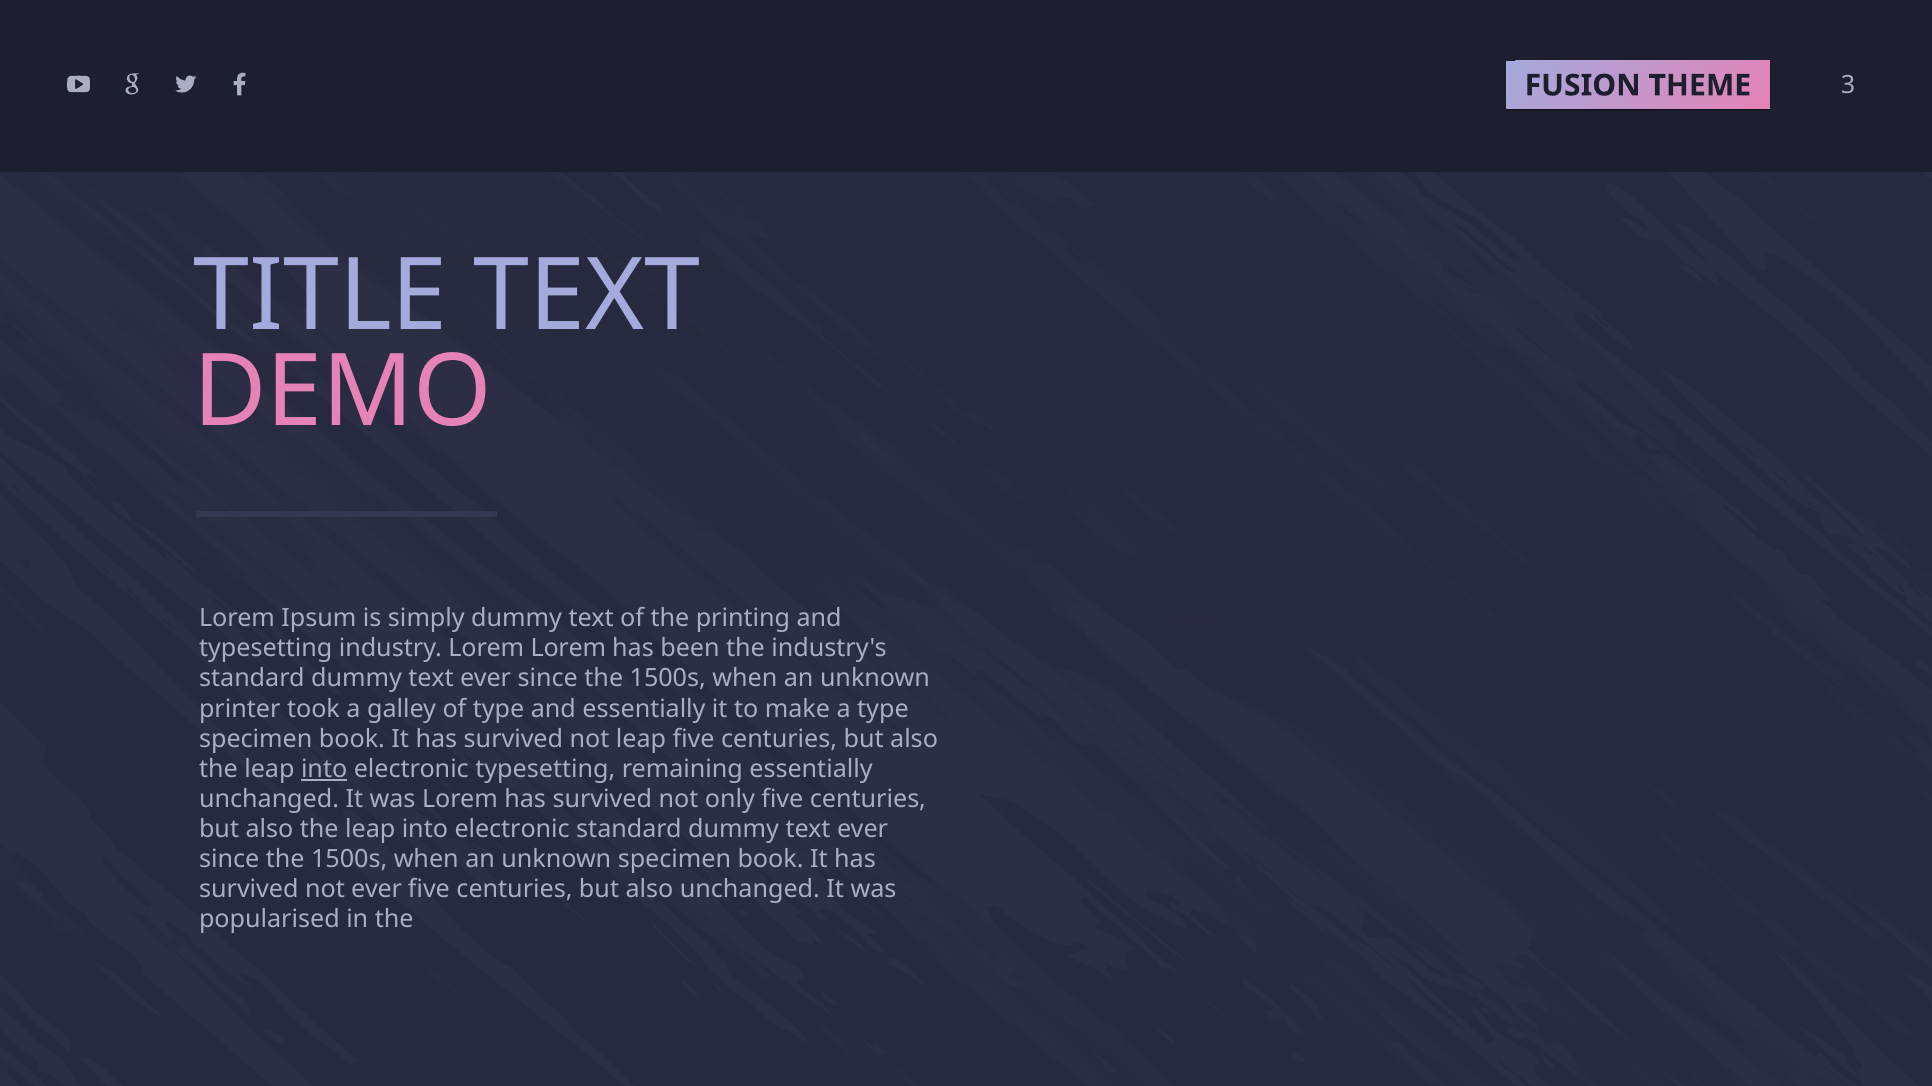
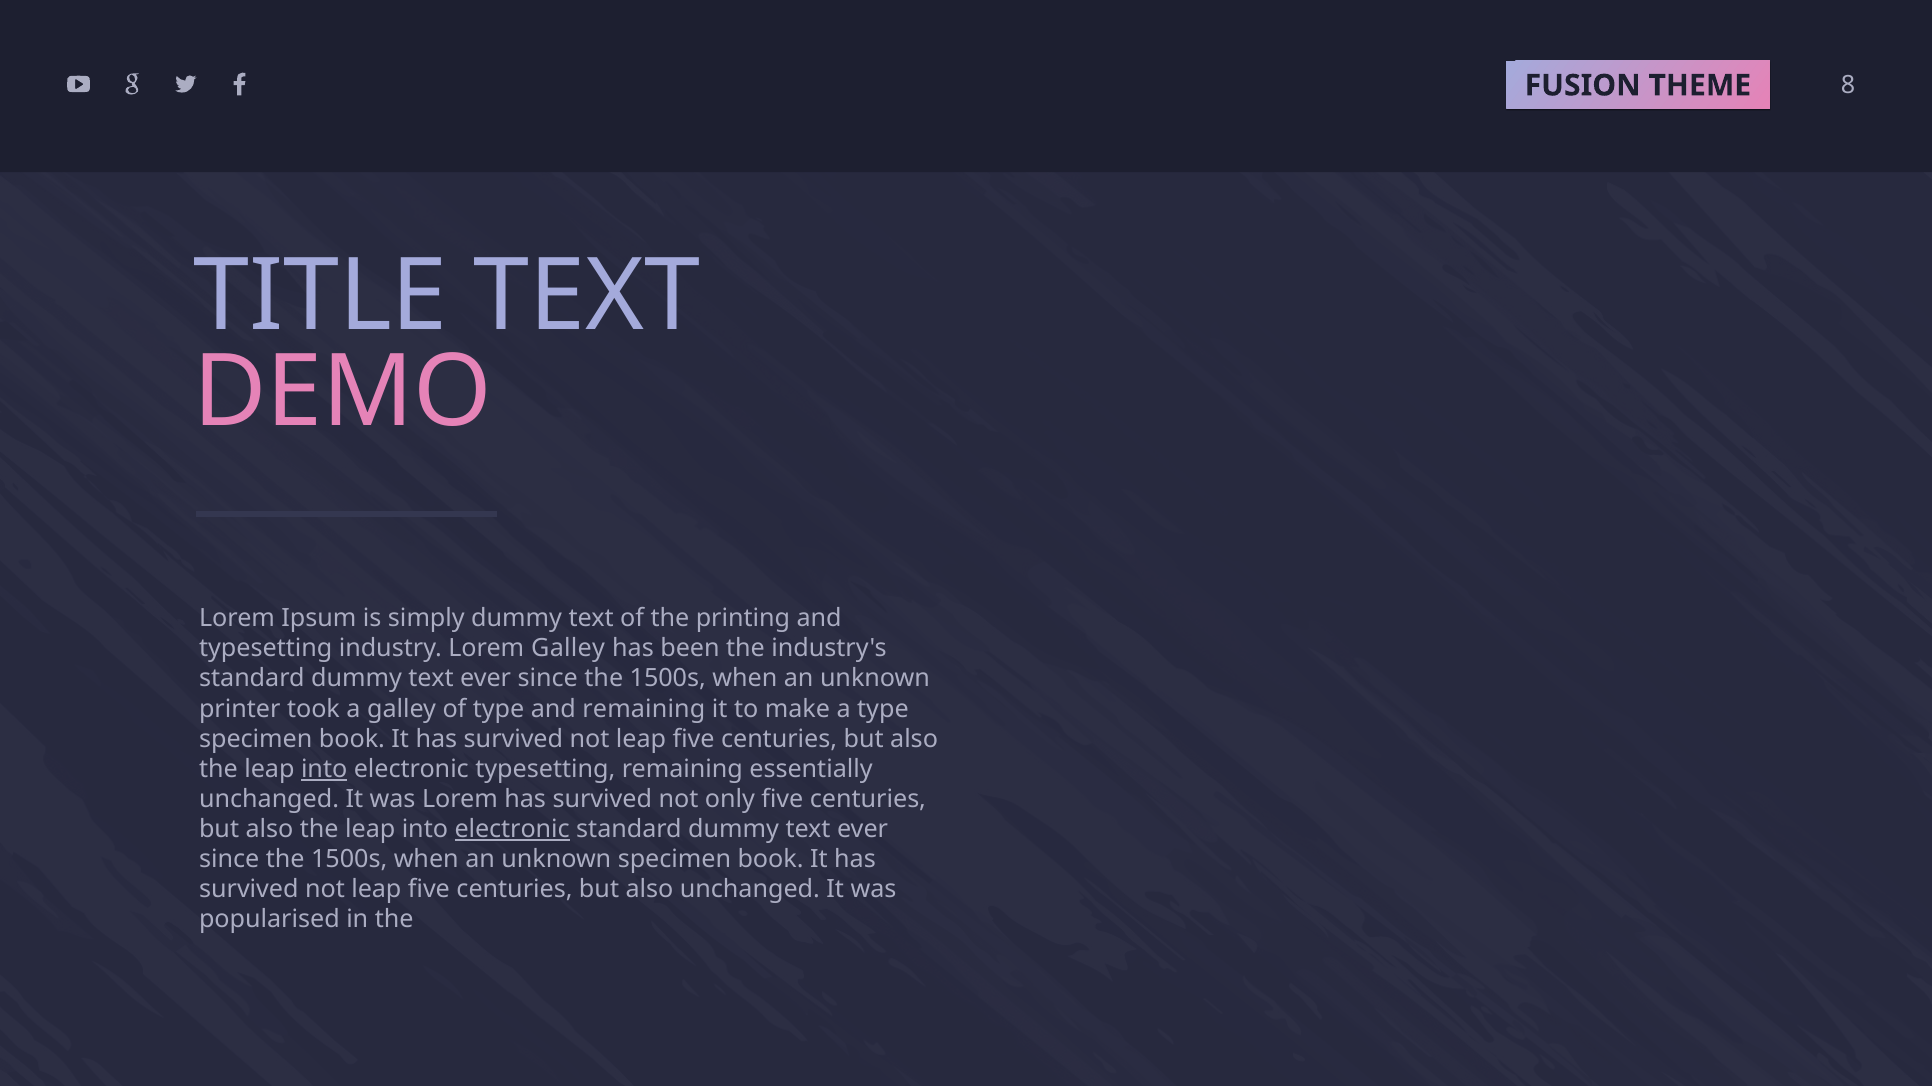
3: 3 -> 8 (1848, 85)
Lorem Lorem: Lorem -> Galley (568, 649)
and essentially: essentially -> remaining (644, 709)
electronic underline: none -> present (512, 830)
ever: ever -> leap (376, 890)
